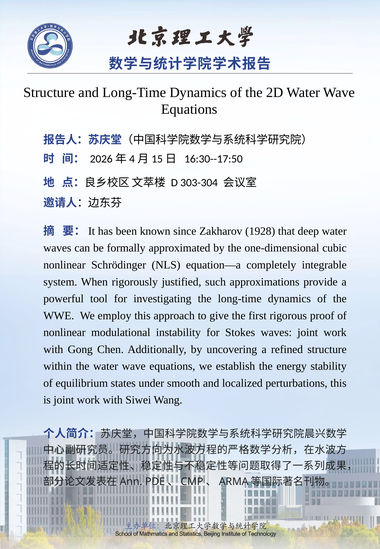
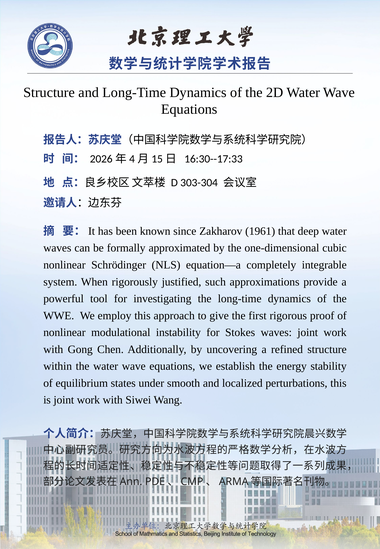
16:30--17:50: 16:30--17:50 -> 16:30--17:33 (214, 159)
1928: 1928 -> 1961 (260, 231)
